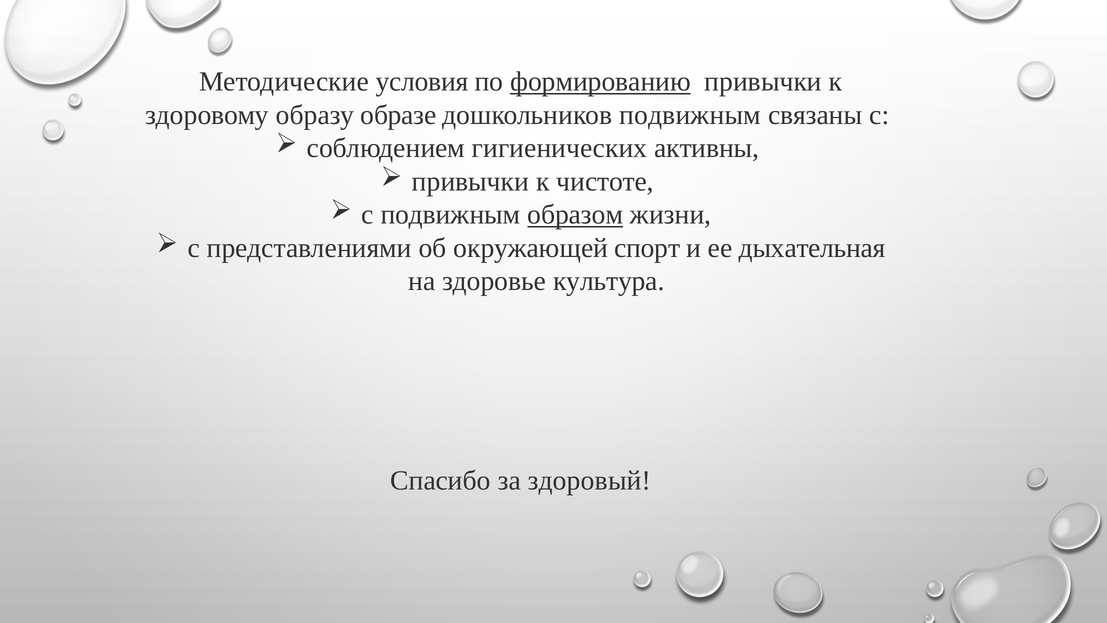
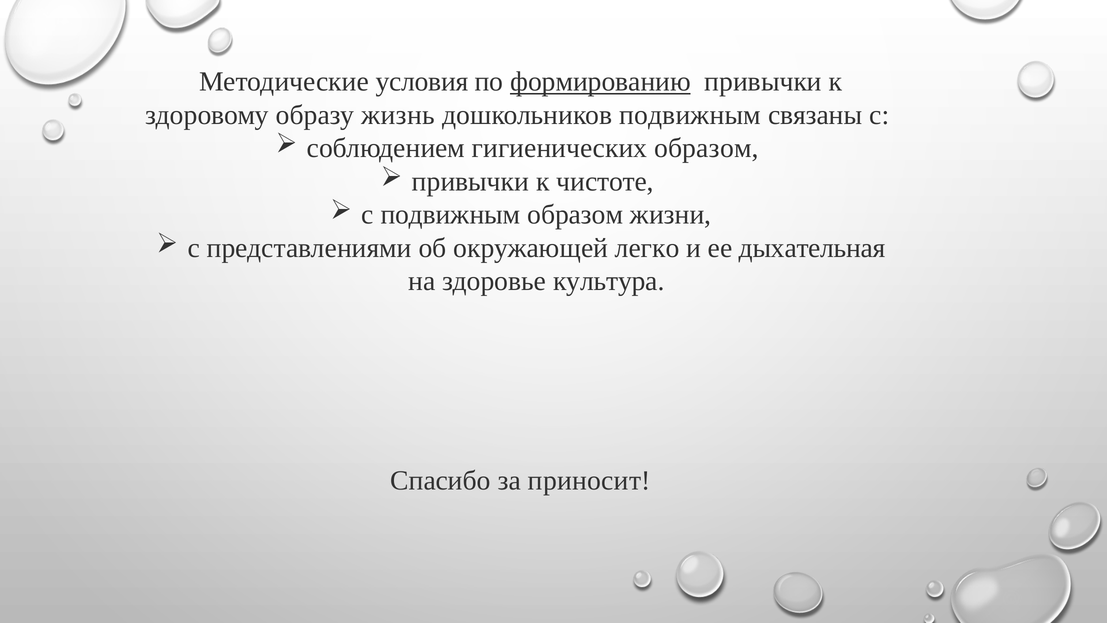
образе: образе -> жизнь (398, 115)
гигиенических активны: активны -> образом (706, 148)
образом underline: present -> none (575, 215)
спорт: спорт -> легко (647, 248)
здоровый: здоровый -> приносит (589, 480)
